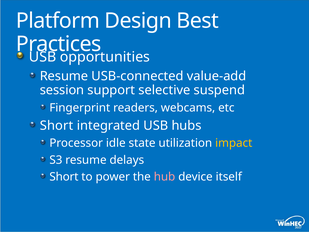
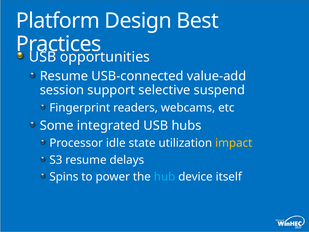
Short: Short -> Some (57, 125)
Short: Short -> Spins (64, 177)
hub colour: pink -> light blue (165, 177)
